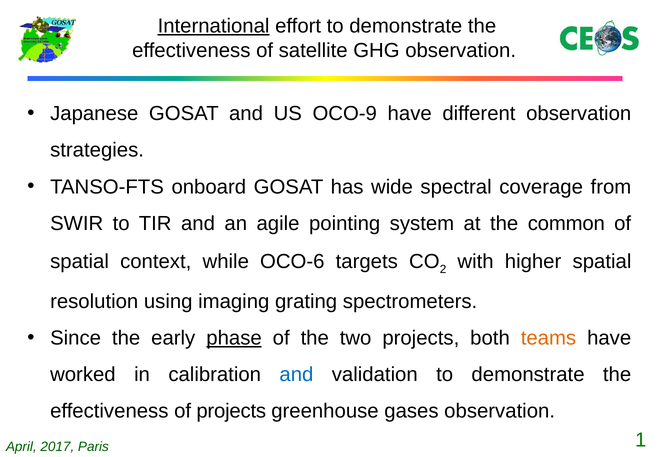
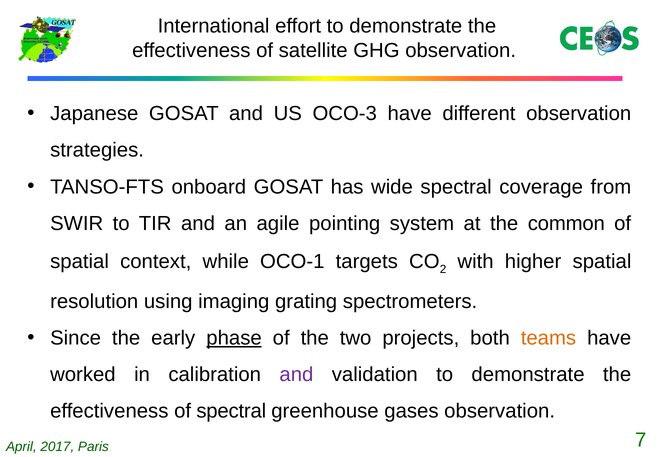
International underline: present -> none (214, 26)
OCO-9: OCO-9 -> OCO-3 (345, 114)
OCO-6: OCO-6 -> OCO-1 (292, 262)
and colour: blue -> purple (296, 375)
of projects: projects -> spectral (231, 412)
1: 1 -> 7 (641, 441)
